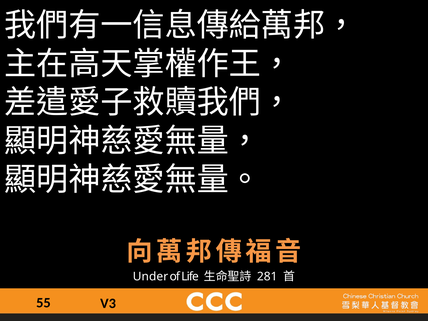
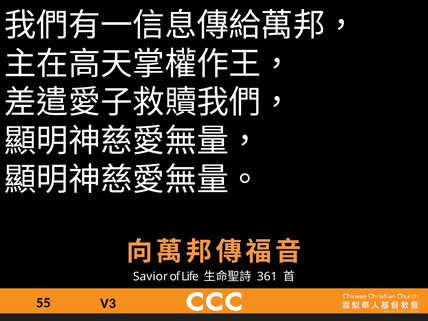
Under: Under -> Savior (150, 277)
281: 281 -> 361 (267, 277)
